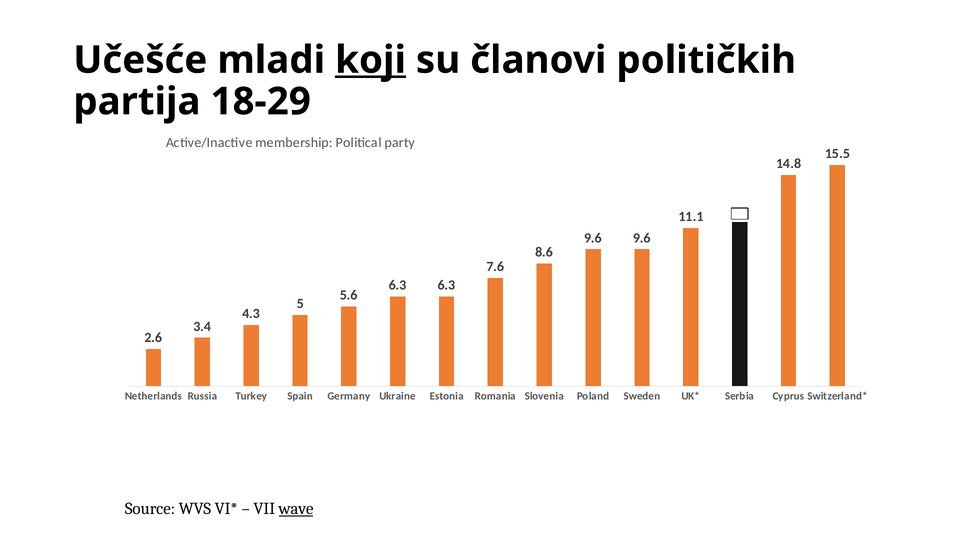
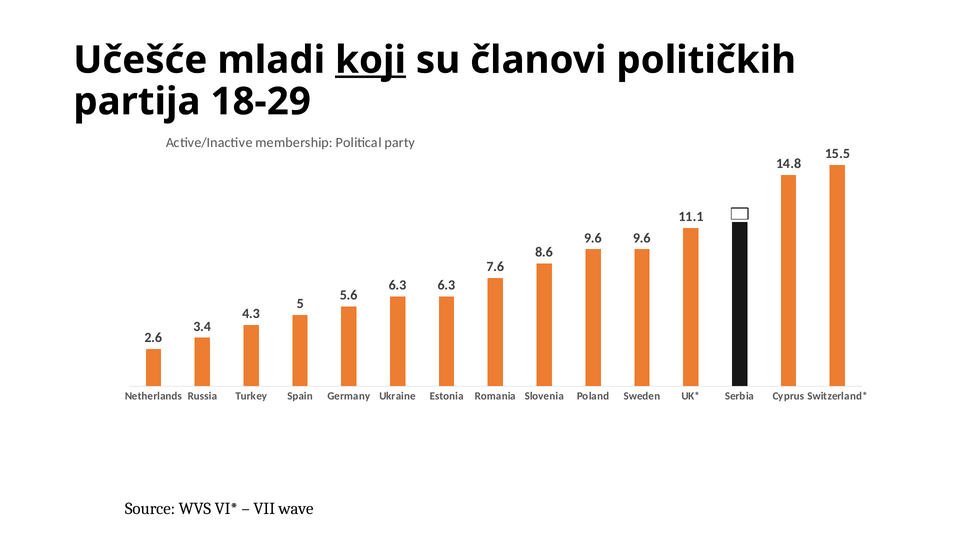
wave underline: present -> none (296, 509)
